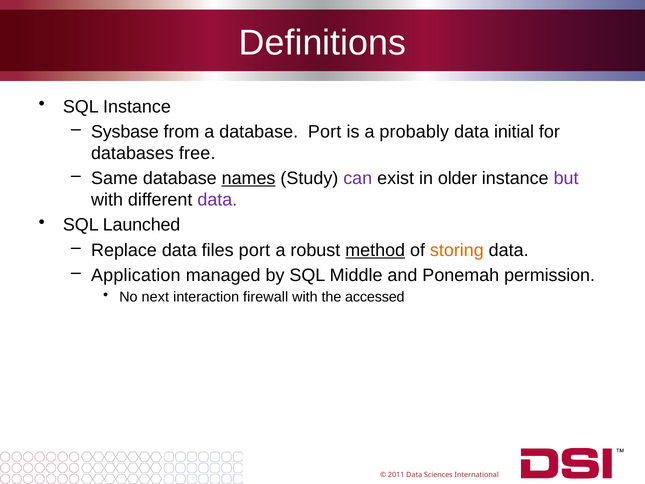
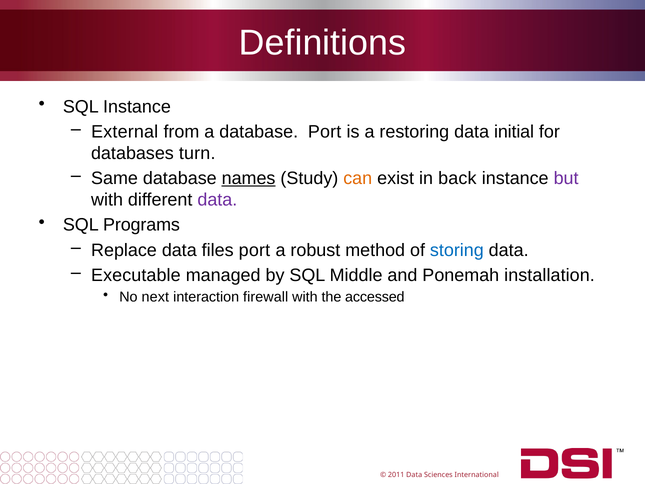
Sysbase: Sysbase -> External (125, 132)
probably: probably -> restoring (414, 132)
free: free -> turn (197, 153)
can colour: purple -> orange (358, 178)
older: older -> back (457, 178)
Launched: Launched -> Programs (142, 225)
method underline: present -> none (375, 250)
storing colour: orange -> blue (457, 250)
Application: Application -> Executable (136, 275)
permission: permission -> installation (550, 275)
